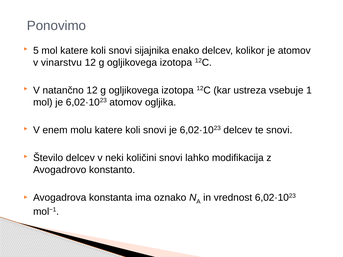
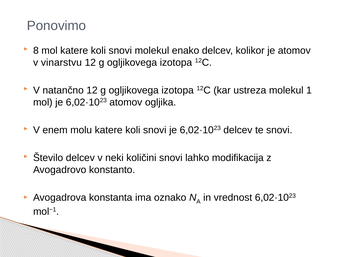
5: 5 -> 8 (36, 51)
snovi sijajnika: sijajnika -> molekul (152, 51)
ustreza vsebuje: vsebuje -> molekul (286, 90)
